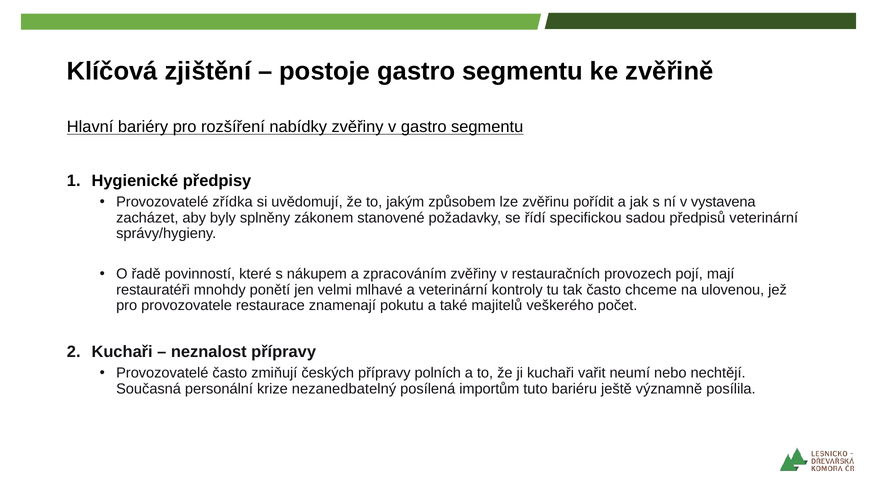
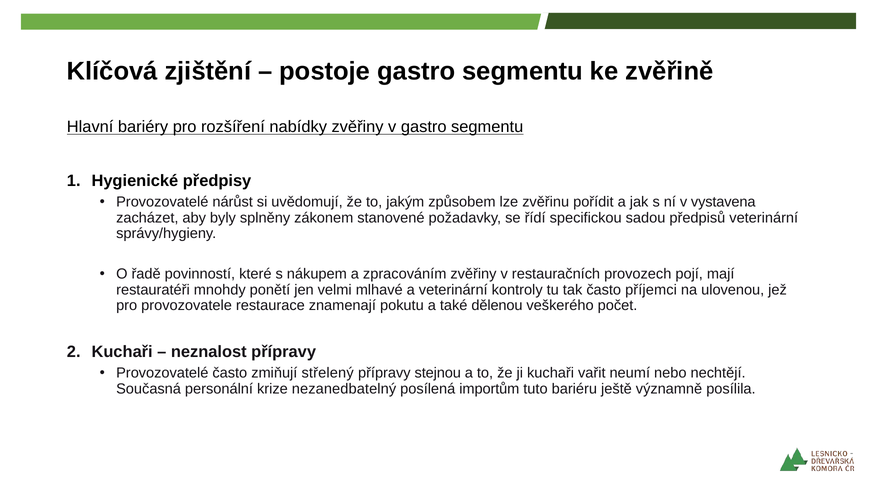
zřídka: zřídka -> nárůst (233, 202)
chceme: chceme -> příjemci (651, 290)
majitelů: majitelů -> dělenou (497, 306)
českých: českých -> střelený (328, 373)
polních: polních -> stejnou (438, 373)
